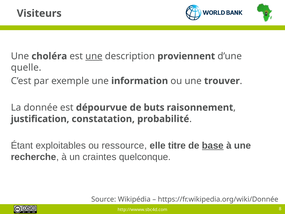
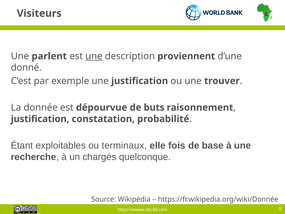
choléra: choléra -> parlent (49, 56)
quelle: quelle -> donné (26, 68)
une information: information -> justification (140, 81)
ressource: ressource -> terminaux (124, 145)
titre: titre -> fois (177, 145)
base underline: present -> none (213, 145)
craintes: craintes -> chargés (100, 157)
